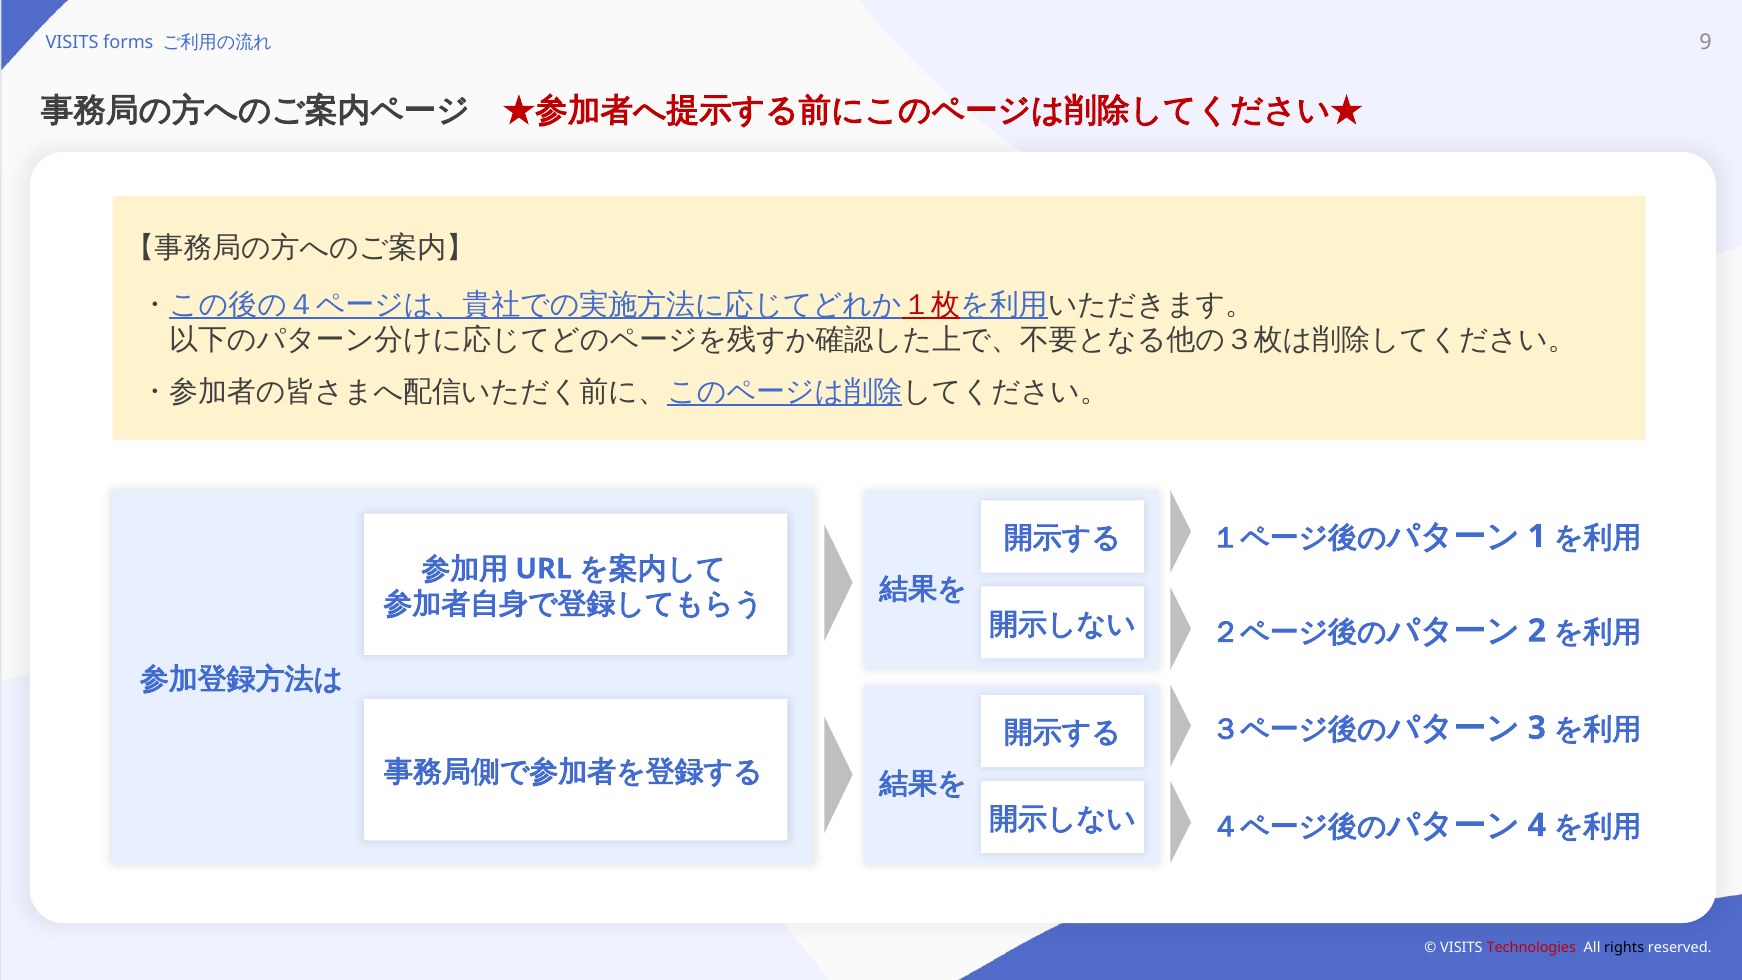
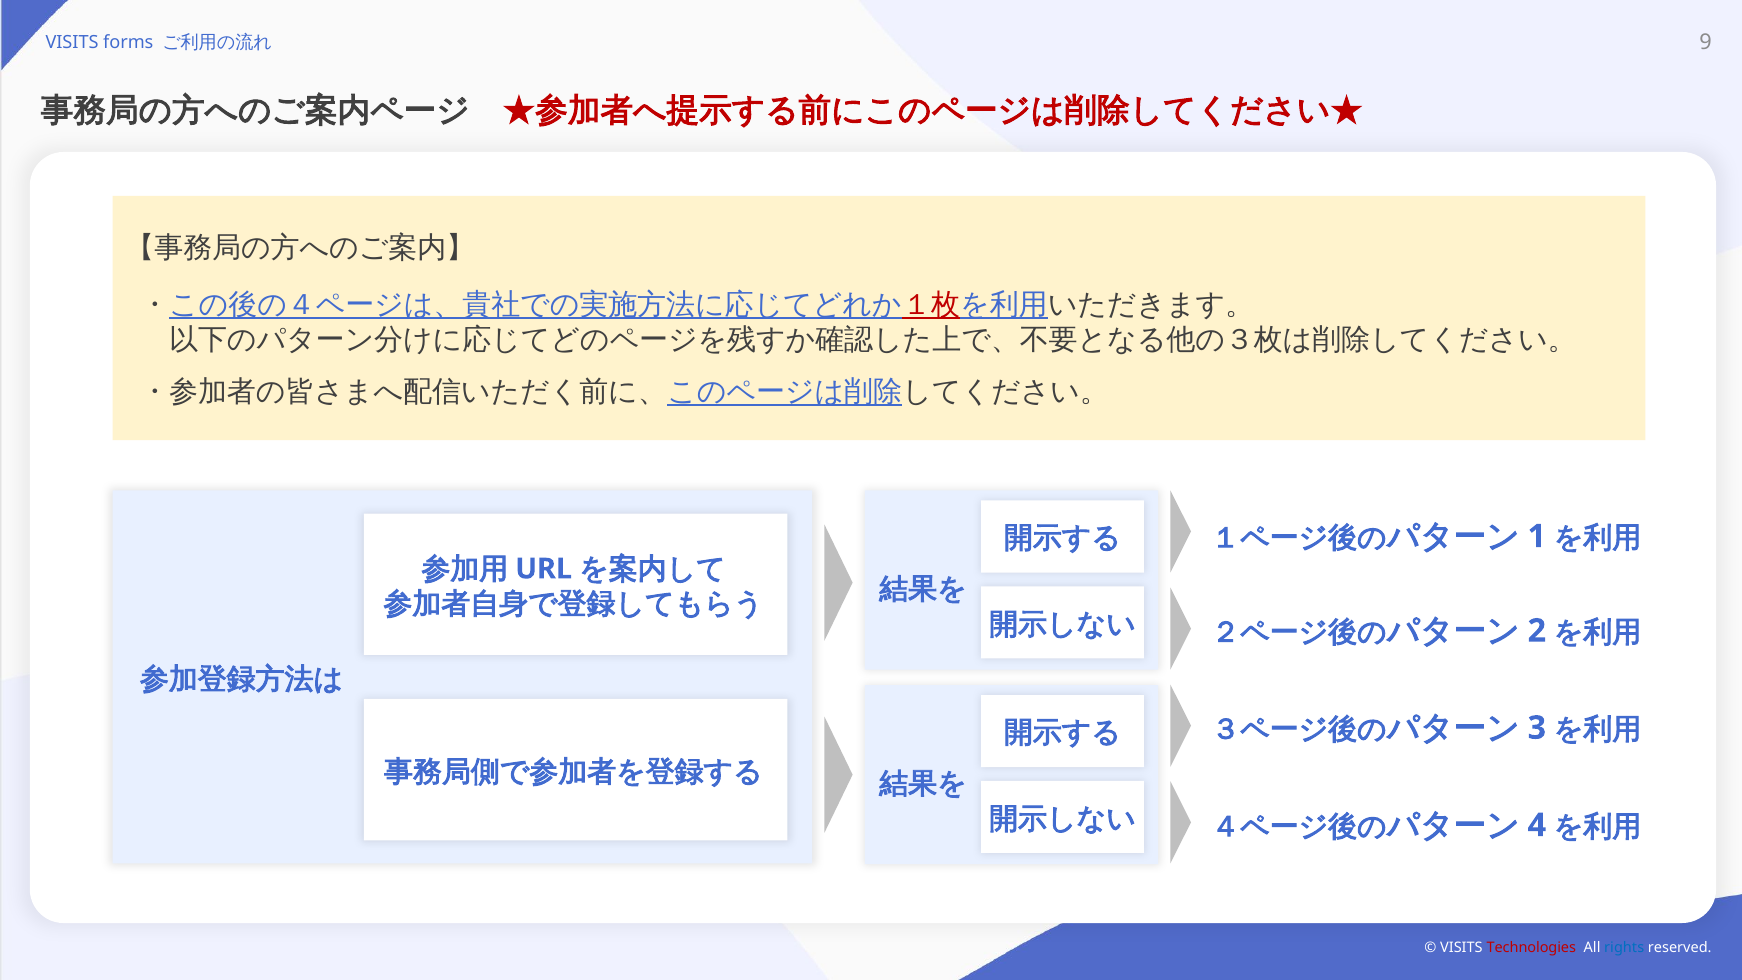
rights colour: black -> blue (1624, 948)
